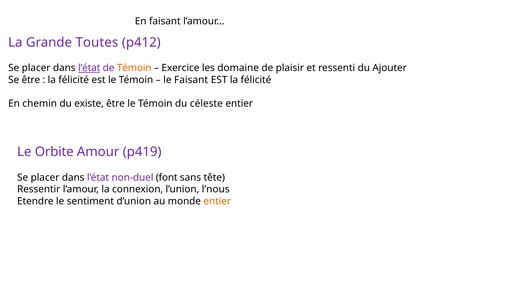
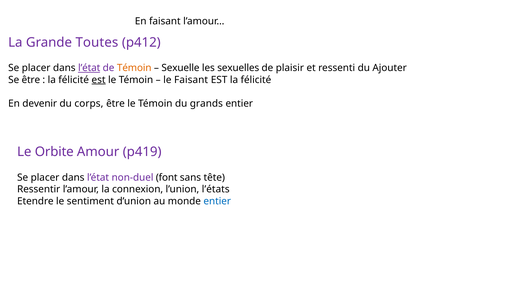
Exercice: Exercice -> Sexuelle (180, 68)
domaine: domaine -> sexuelles (238, 68)
est underline: none -> present (99, 80)
chemin: chemin -> devenir (40, 104)
existe: existe -> corps (89, 104)
céleste: céleste -> grands (206, 104)
l’nous: l’nous -> l’états (216, 190)
entier colour: orange -> blue (217, 202)
